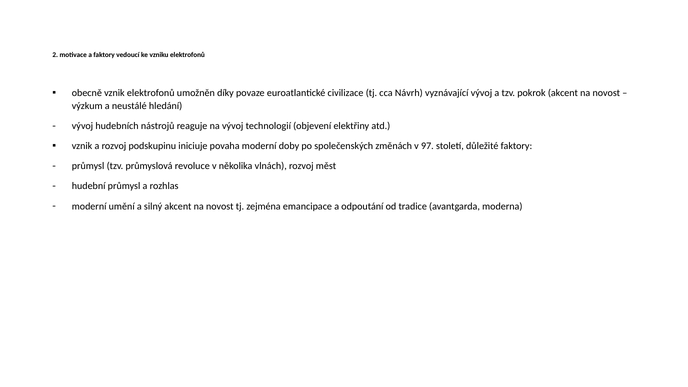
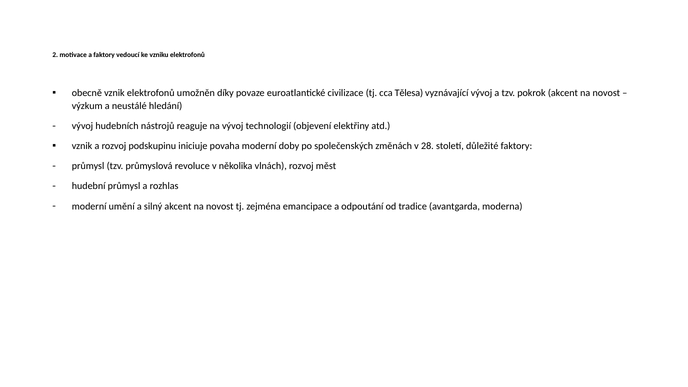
Návrh: Návrh -> Tělesa (409, 93)
97: 97 -> 28 (427, 146)
